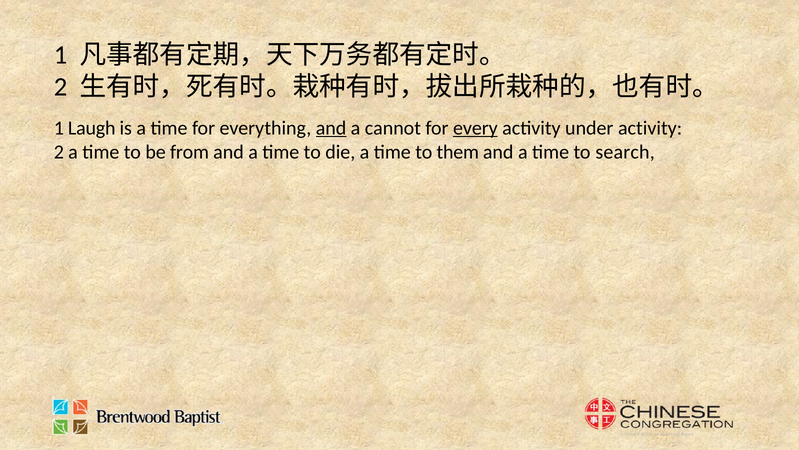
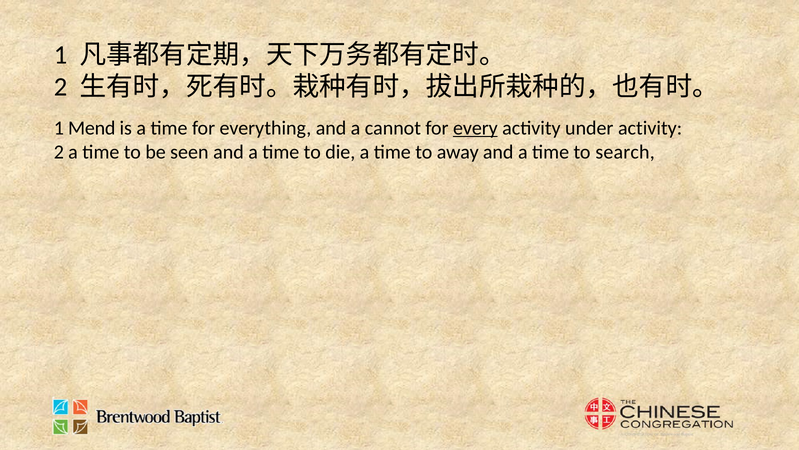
Laugh: Laugh -> Mend (92, 128)
and underline: present -> none (331, 128)
from: from -> seen (189, 152)
them: them -> away (458, 152)
